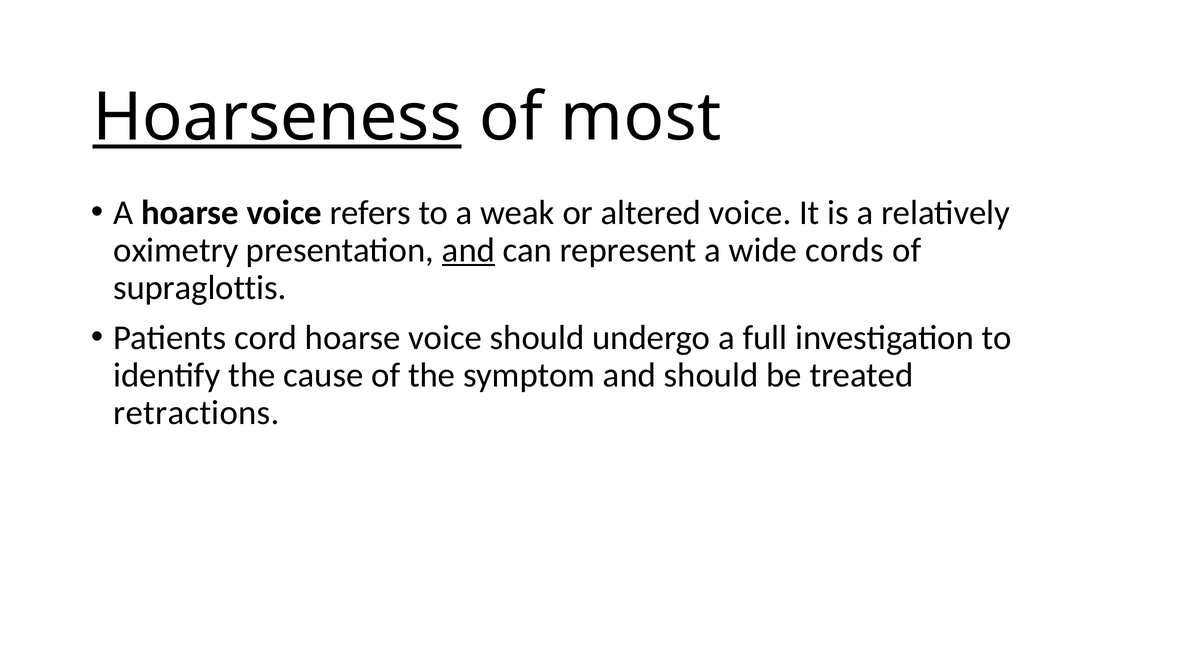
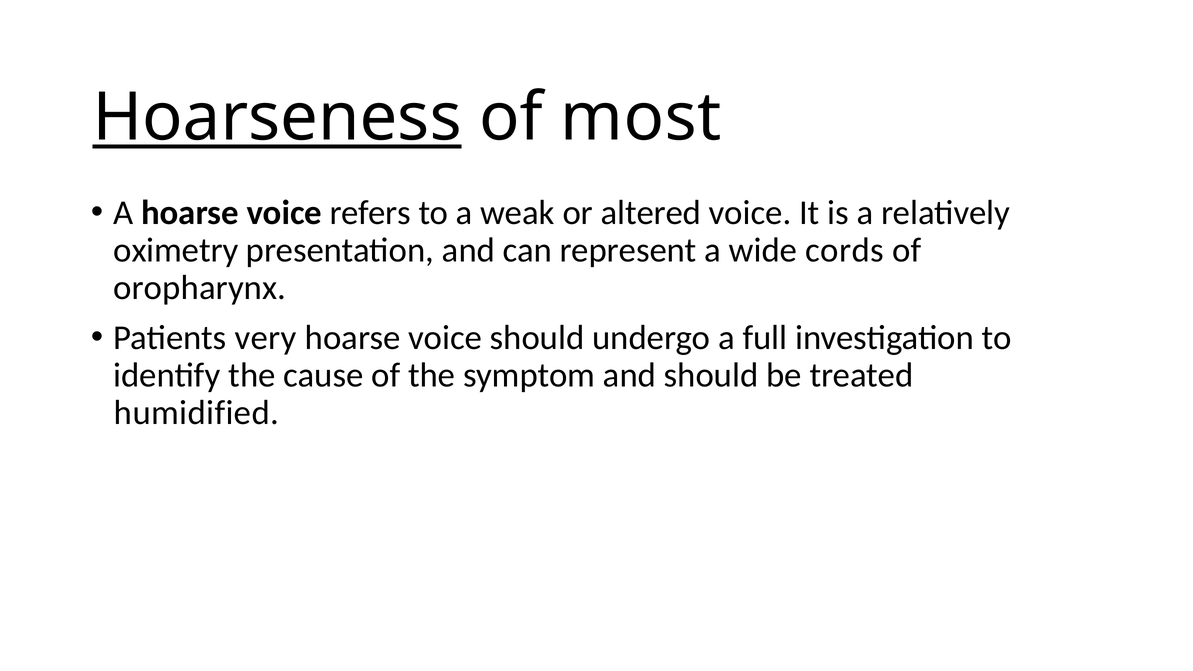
and underline: present -> none (468, 250)
supraglottis: supraglottis -> oropharynx (200, 288)
cord: cord -> very (266, 338)
retractions: retractions -> humidified (196, 413)
